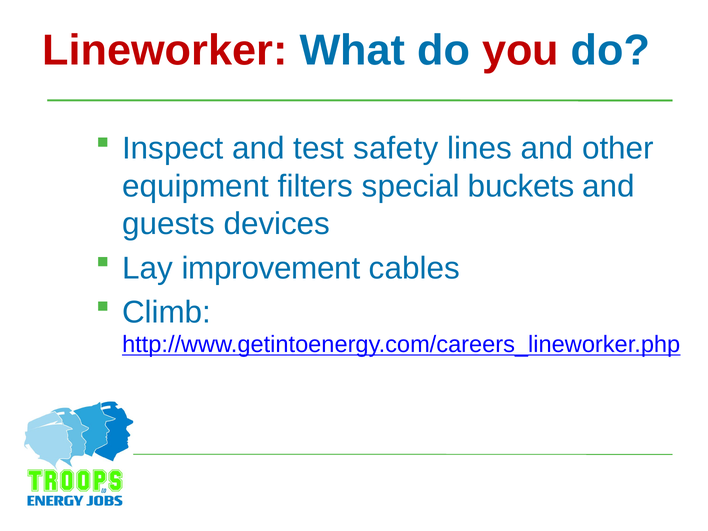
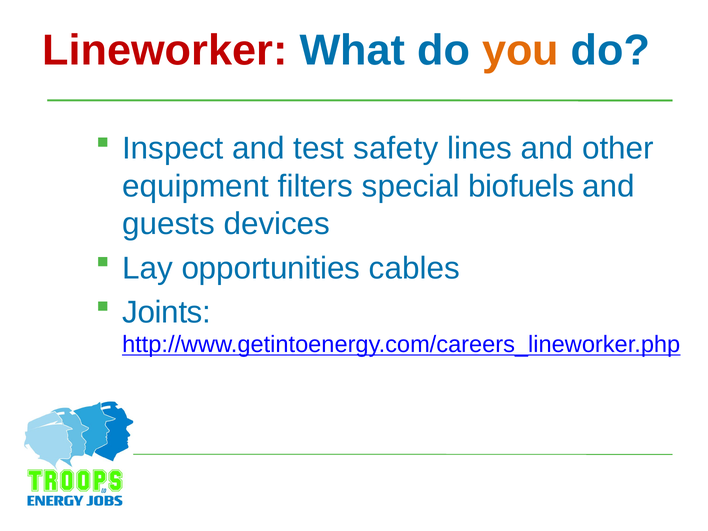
you colour: red -> orange (520, 50)
buckets: buckets -> biofuels (521, 186)
improvement: improvement -> opportunities (271, 268)
Climb: Climb -> Joints (167, 312)
